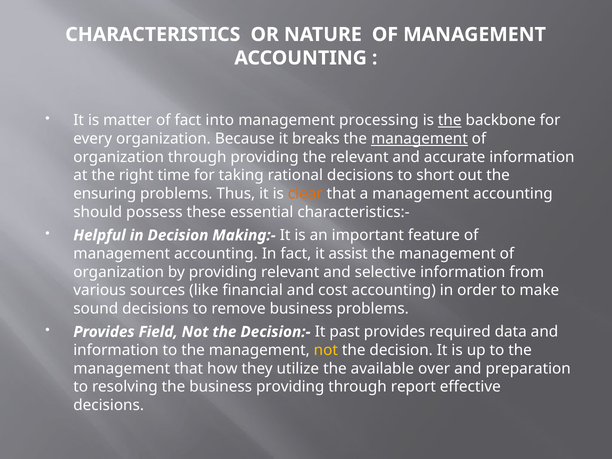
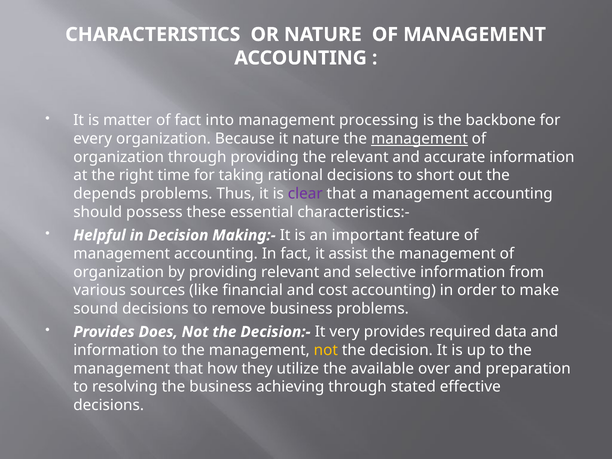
the underline: present -> none (450, 120)
it breaks: breaks -> nature (316, 139)
ensuring: ensuring -> depends (105, 194)
clear colour: orange -> purple (305, 194)
Field: Field -> Does (158, 332)
past: past -> very (345, 332)
business providing: providing -> achieving (290, 387)
report: report -> stated (413, 387)
